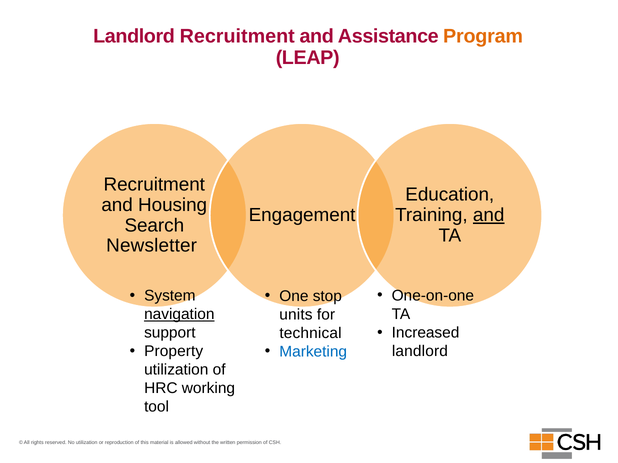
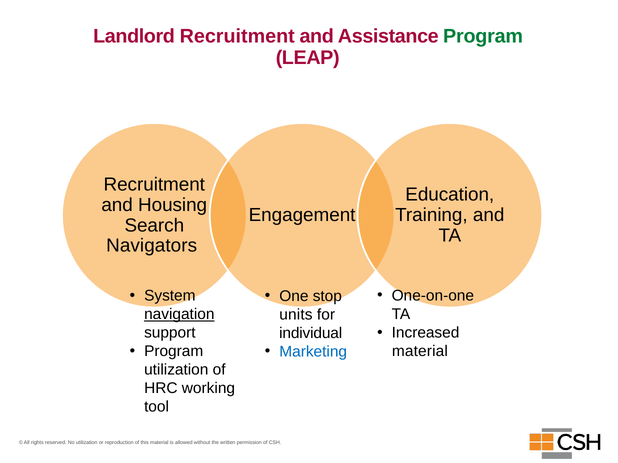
Program colour: orange -> green (483, 36)
and underline: present -> none (489, 215)
Newsletter: Newsletter -> Navigators (152, 246)
technical: technical -> individual (311, 333)
Property: Property -> Program (174, 352)
landlord: landlord -> material (420, 352)
